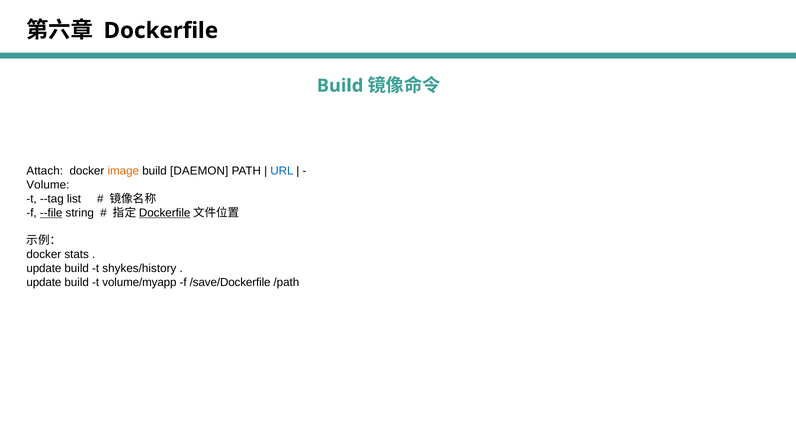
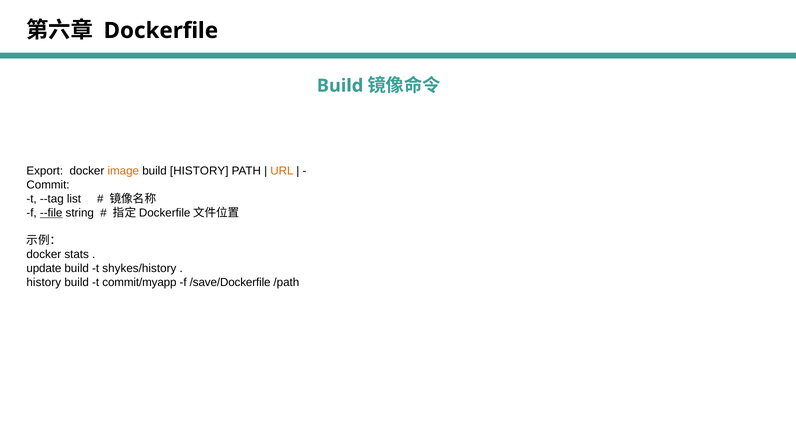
Attach: Attach -> Export (45, 171)
build DAEMON: DAEMON -> HISTORY (199, 171)
URL colour: blue -> orange (282, 171)
Volume: Volume -> Commit (48, 185)
Dockerfile underline: present -> none (165, 213)
update: update -> history (44, 282)
volume/myapp: volume/myapp -> commit/myapp (139, 282)
